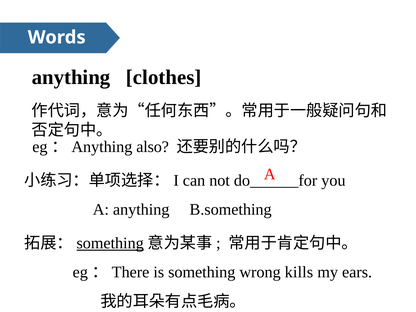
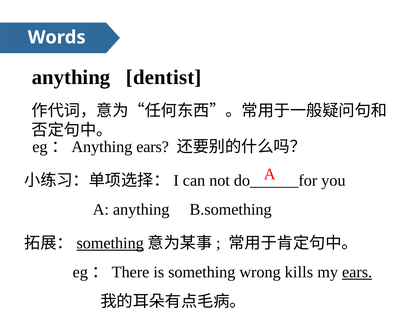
clothes: clothes -> dentist (164, 77)
Anything also: also -> ears (153, 147)
ears underline: none -> present (357, 272)
